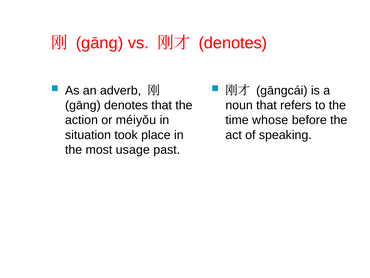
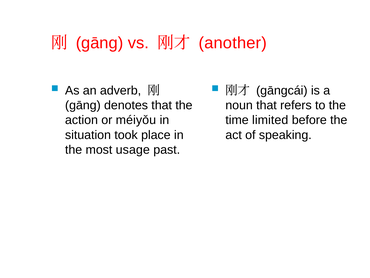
denotes: denotes -> another (233, 43)
whose: whose -> limited (270, 120)
